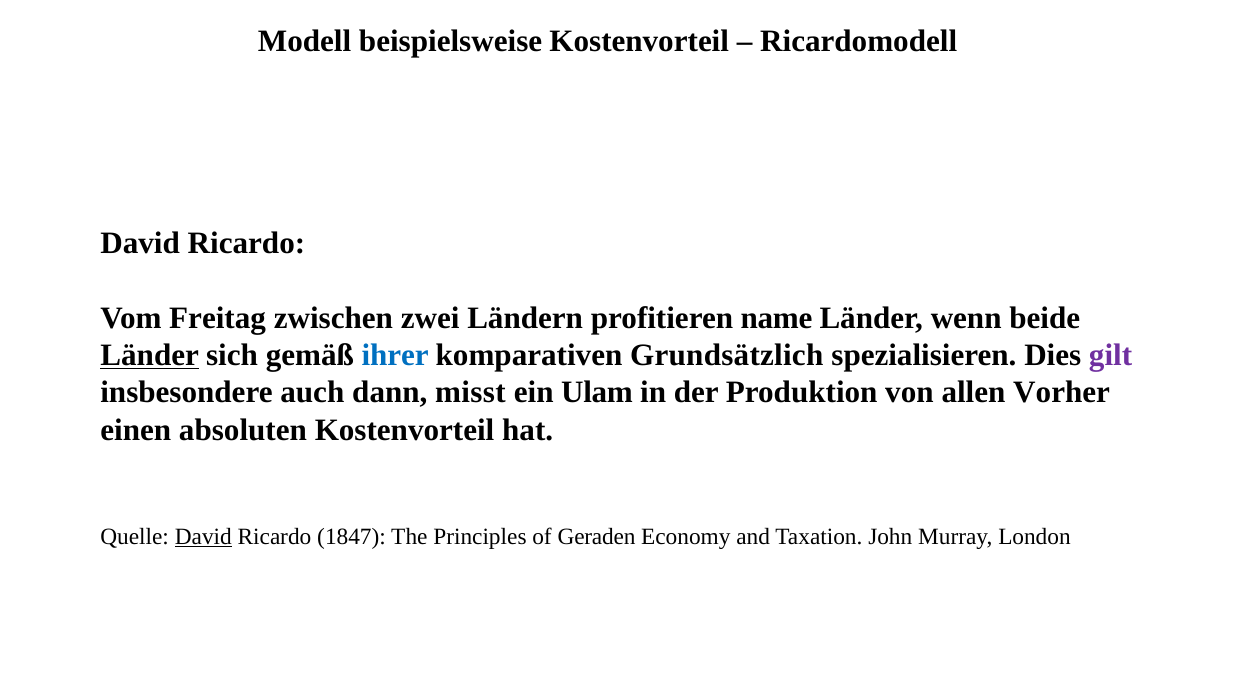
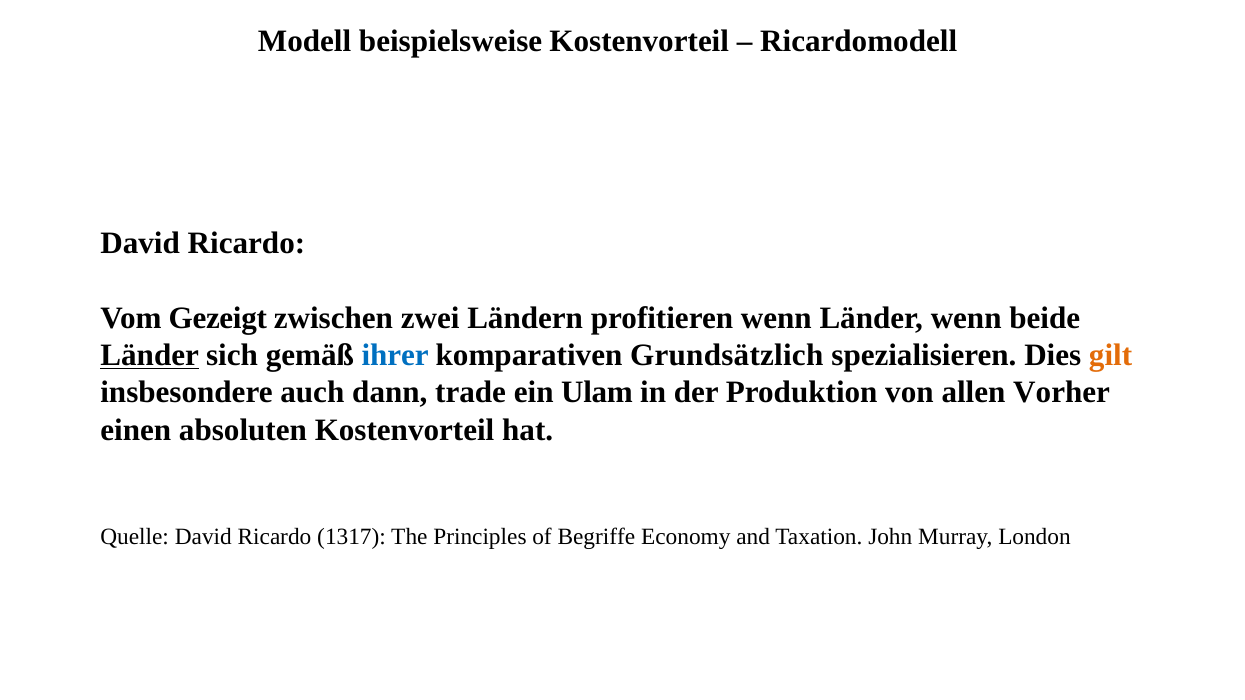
Freitag: Freitag -> Gezeigt (218, 318)
profitieren name: name -> wenn (776, 318)
gilt colour: purple -> orange (1111, 355)
misst: misst -> trade (471, 393)
David underline: present -> none (203, 537)
1847: 1847 -> 1317 (352, 537)
Geraden: Geraden -> Begriffe (596, 537)
